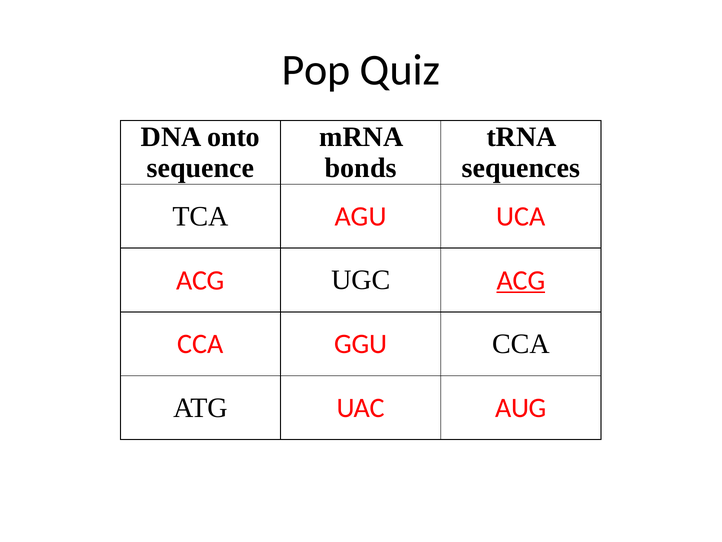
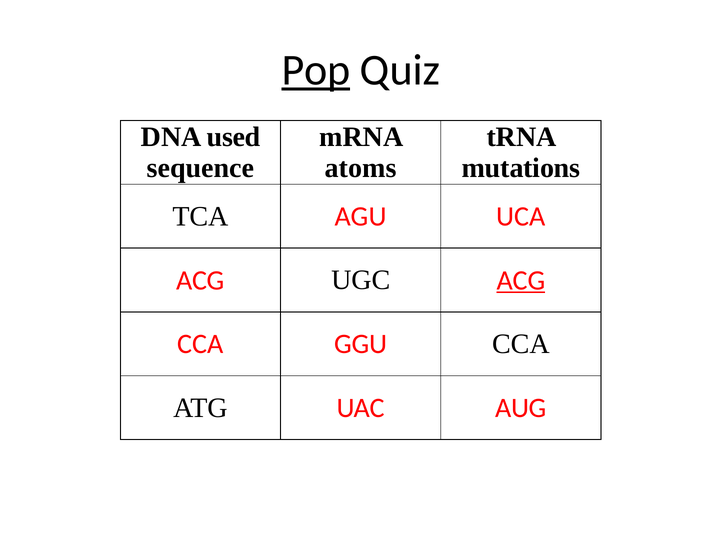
Pop underline: none -> present (316, 70)
onto: onto -> used (234, 137)
bonds: bonds -> atoms (361, 168)
sequences: sequences -> mutations (521, 168)
